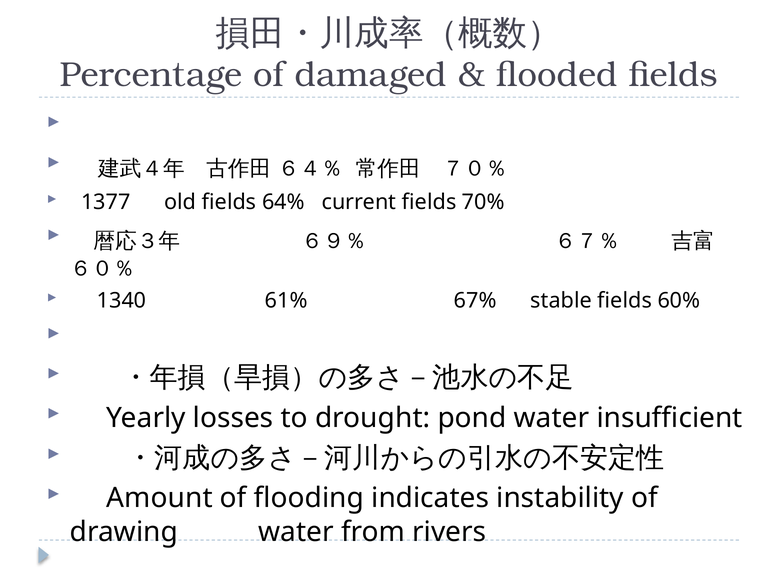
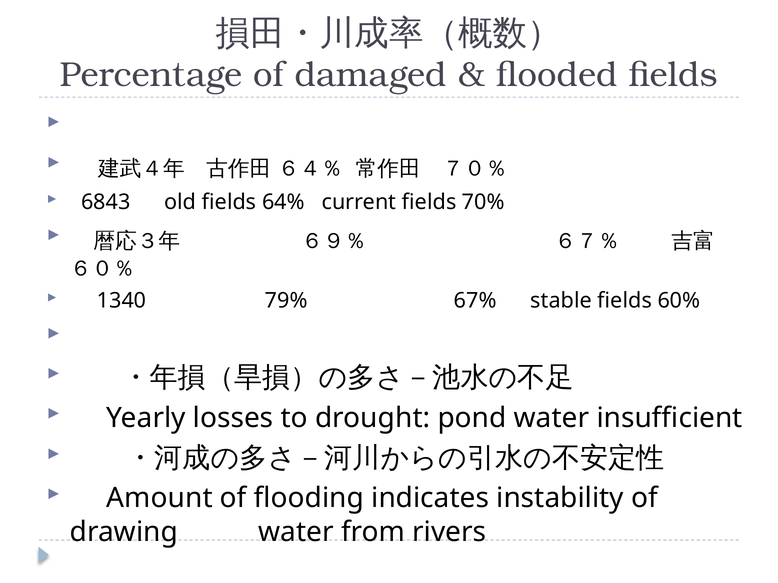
1377: 1377 -> 6843 (106, 202)
61%: 61% -> 79% (286, 301)
